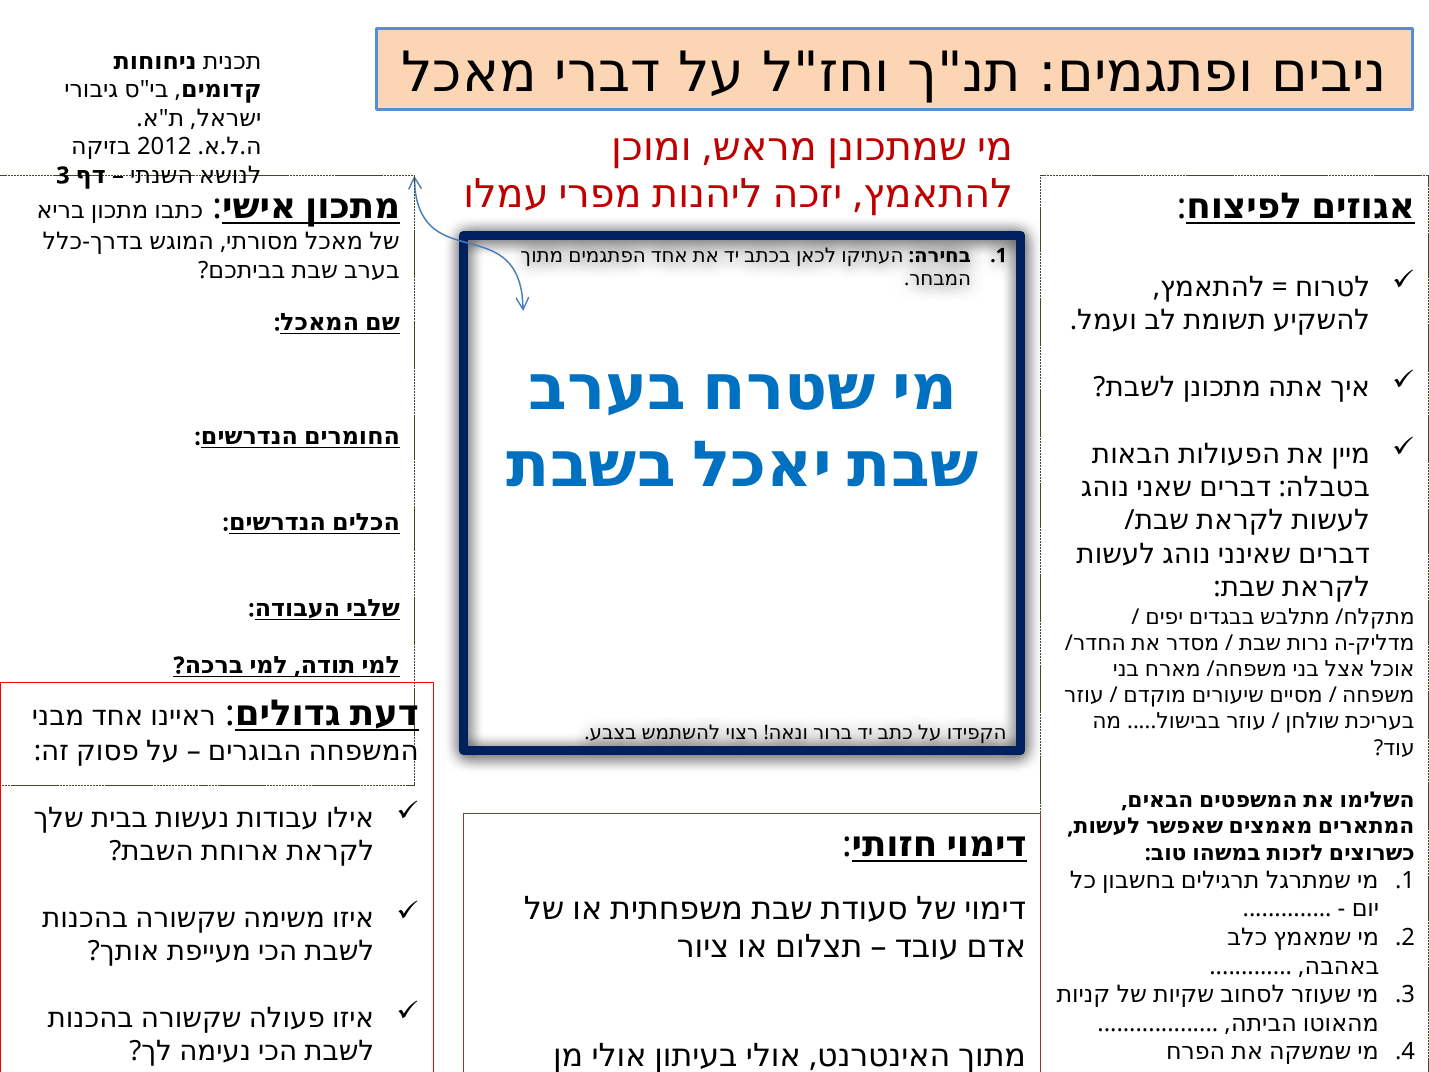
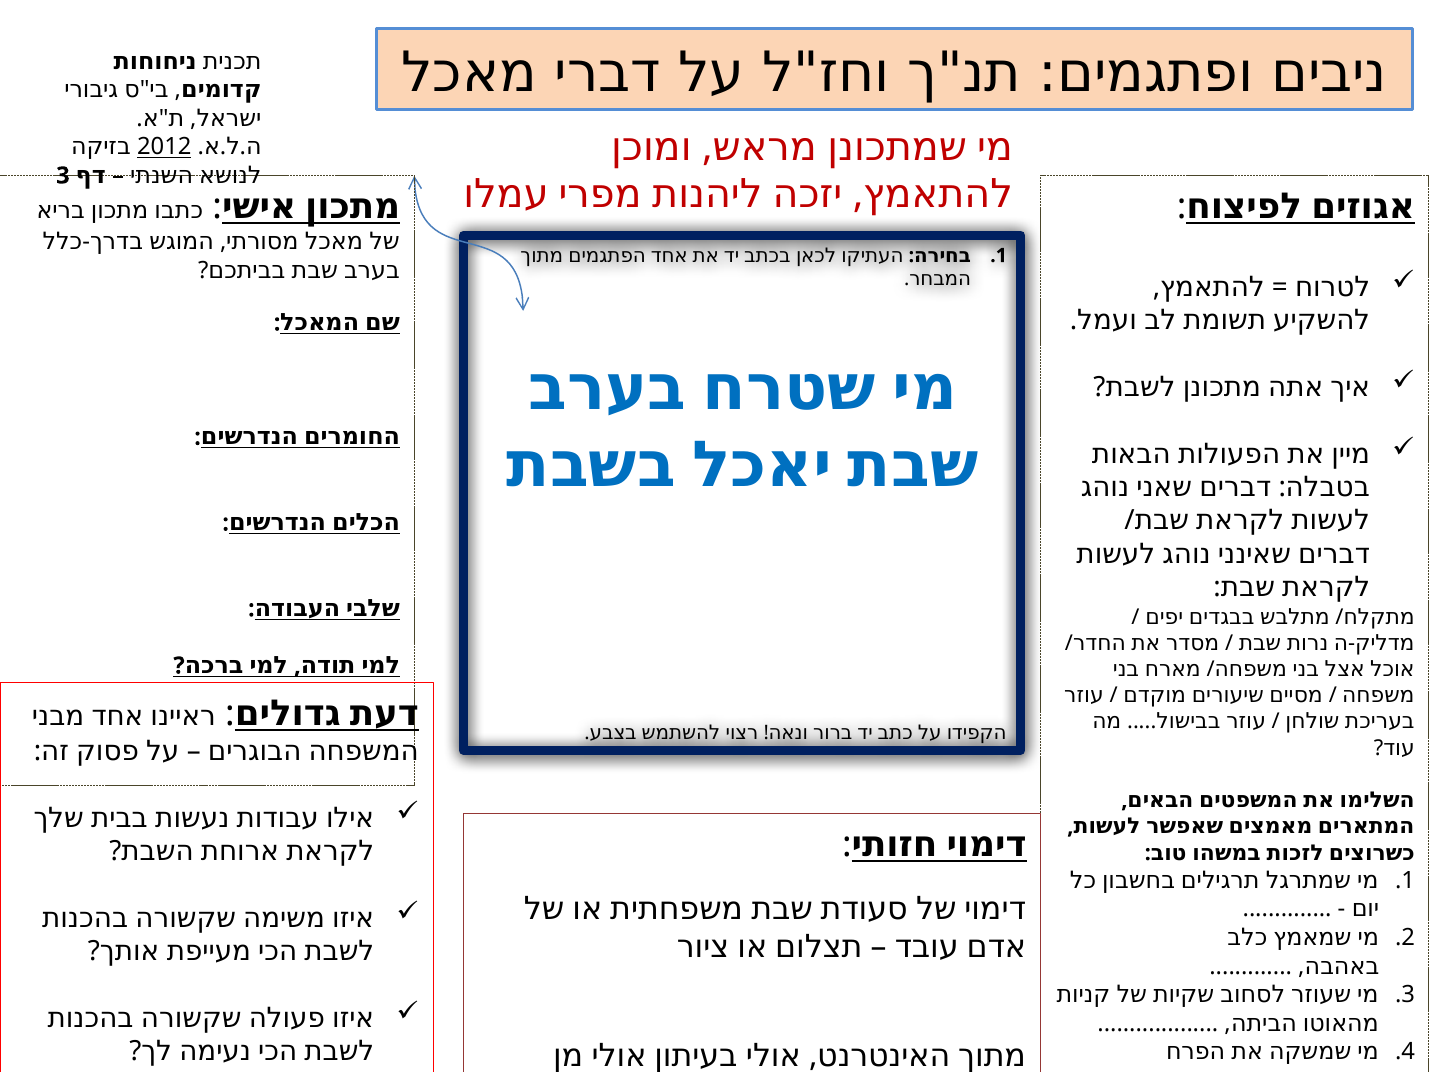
2012 underline: none -> present (164, 147)
